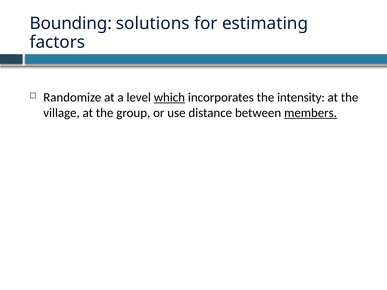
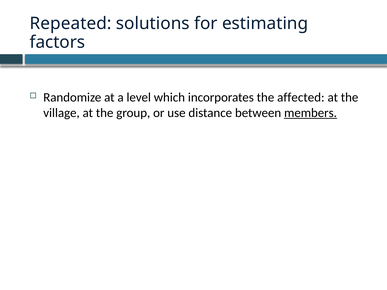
Bounding: Bounding -> Repeated (71, 24)
which underline: present -> none (169, 98)
intensity: intensity -> affected (301, 98)
